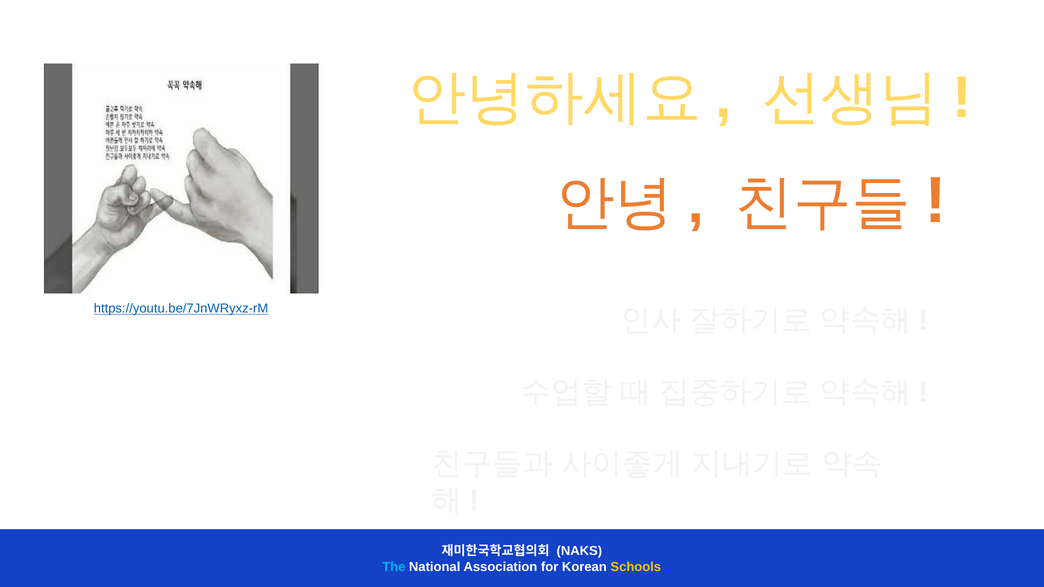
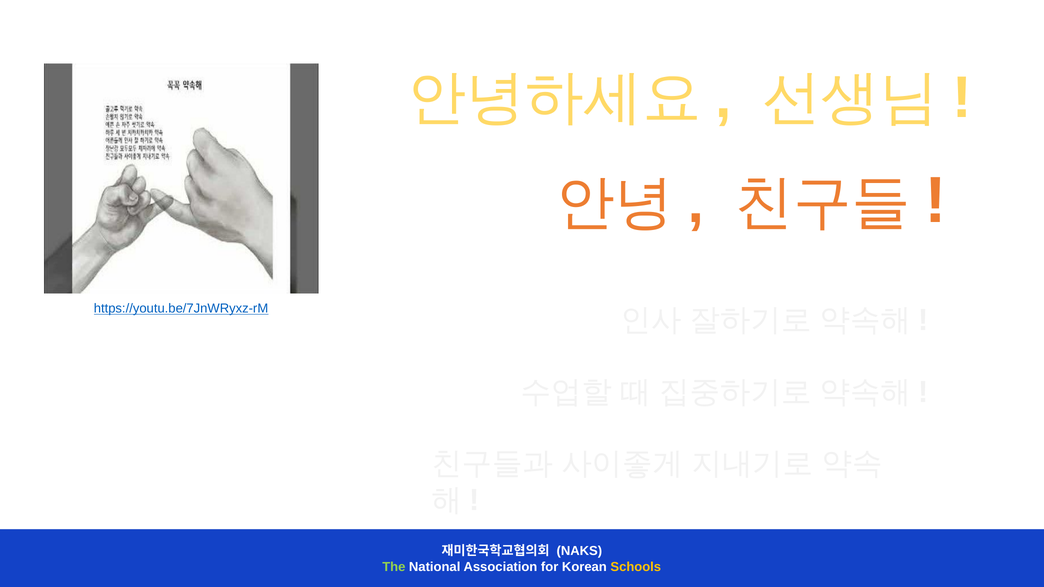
The colour: light blue -> light green (394, 567)
